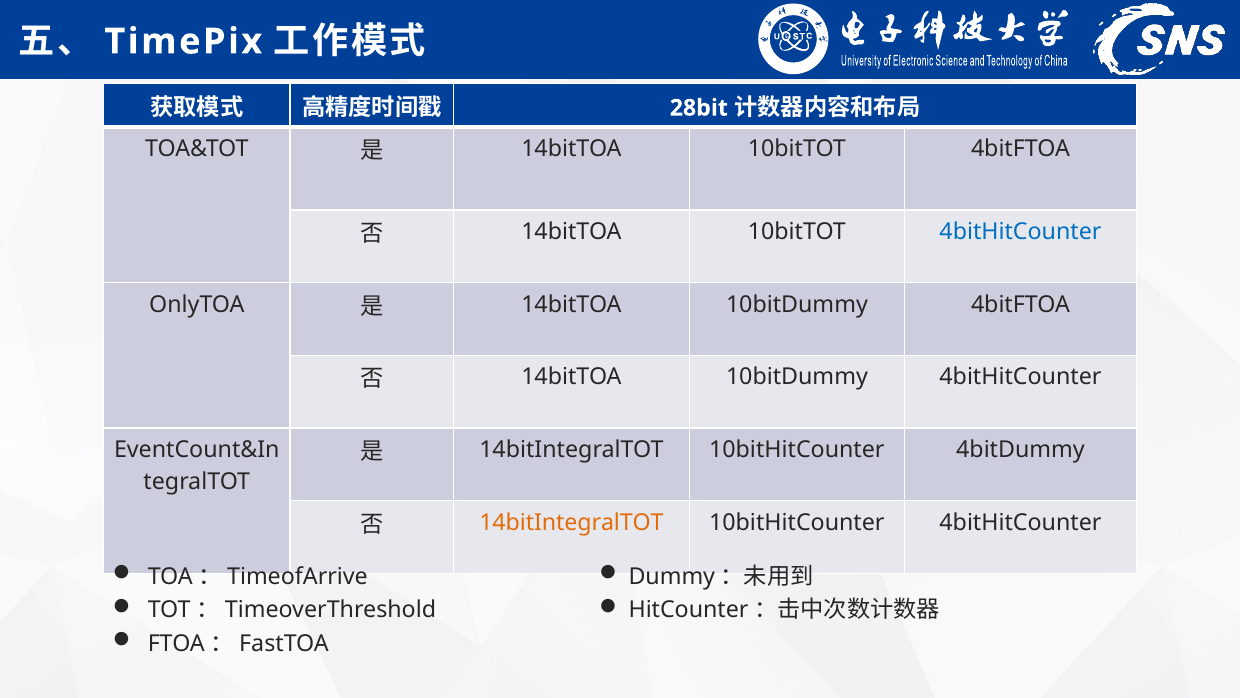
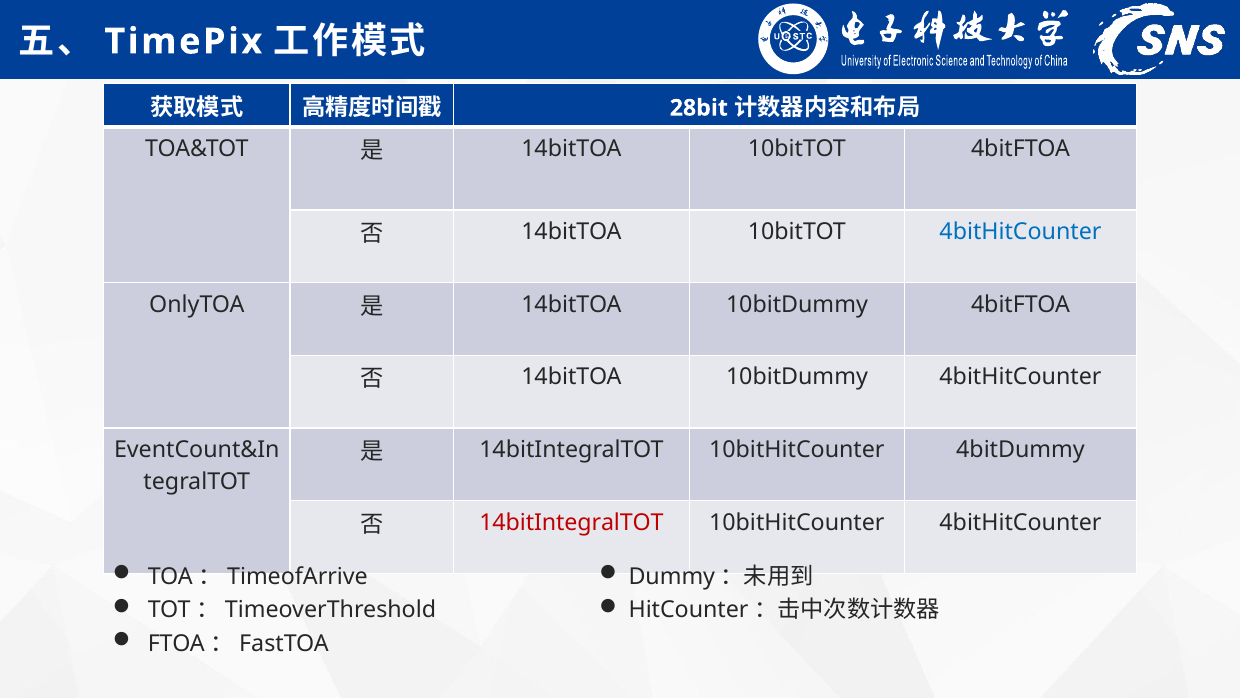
14bitIntegralTOT colour: orange -> red (571, 522)
